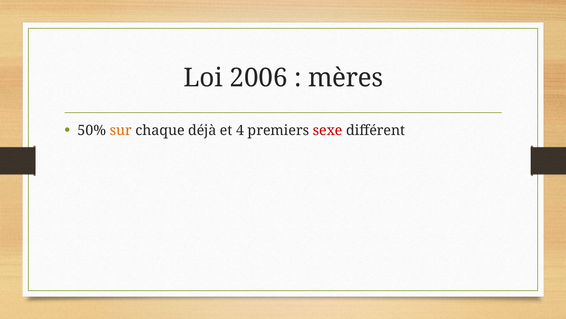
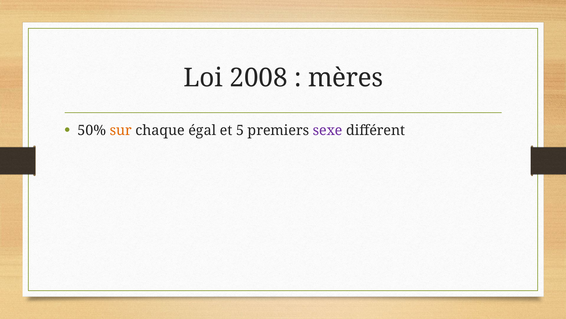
2006: 2006 -> 2008 (259, 78)
déjà: déjà -> égal (202, 130)
4: 4 -> 5 (240, 130)
sexe colour: red -> purple (328, 130)
